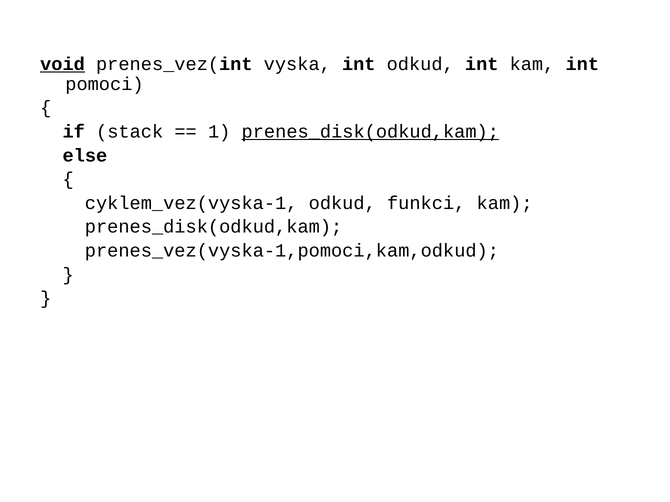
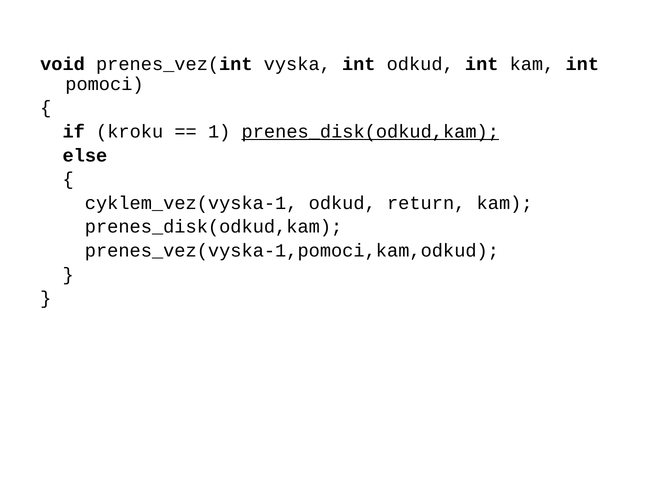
void underline: present -> none (63, 64)
stack: stack -> kroku (130, 132)
funkci: funkci -> return (426, 203)
